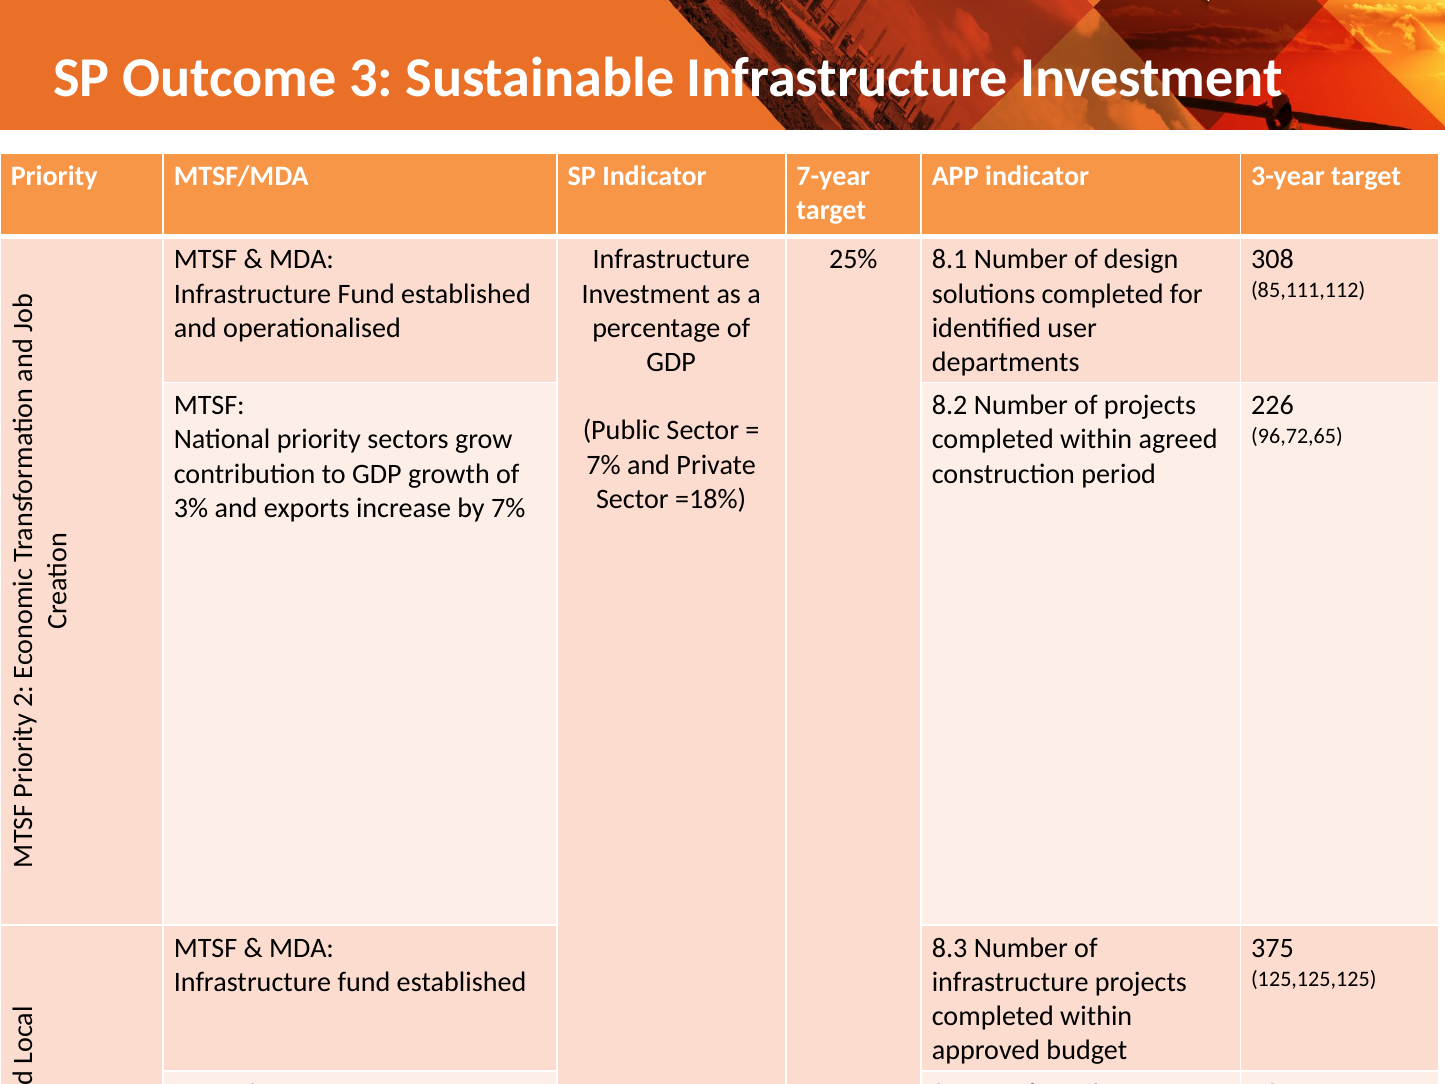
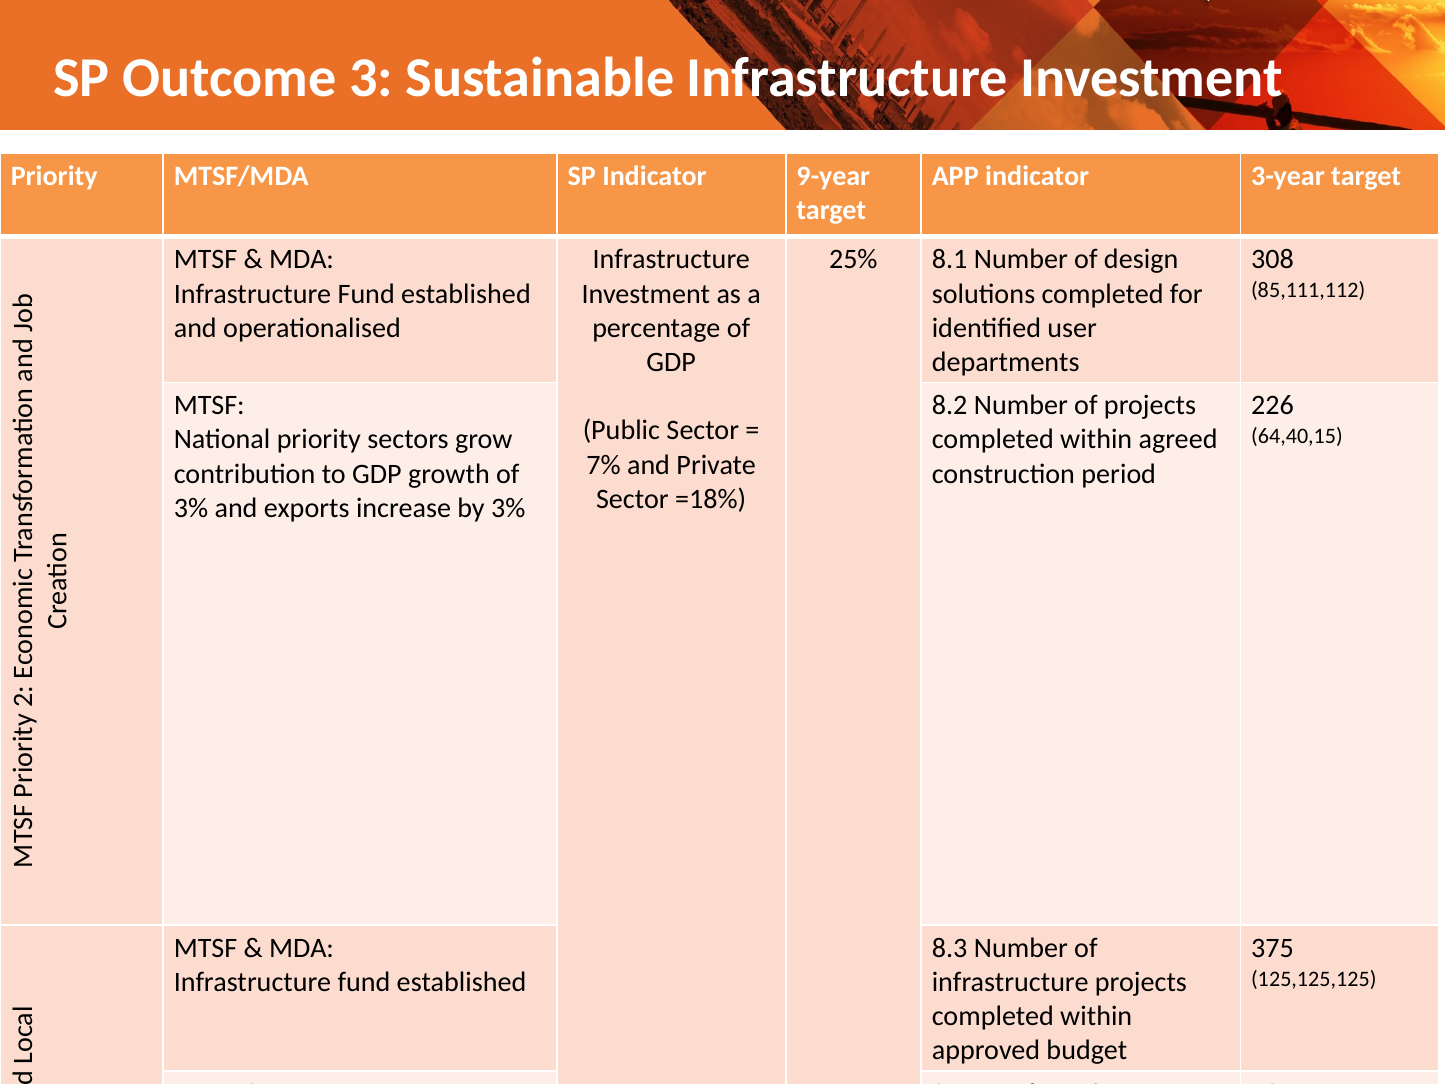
7-year: 7-year -> 9-year (833, 176)
96,72,65: 96,72,65 -> 64,40,15 (1297, 436)
by 7%: 7% -> 3% (508, 508)
